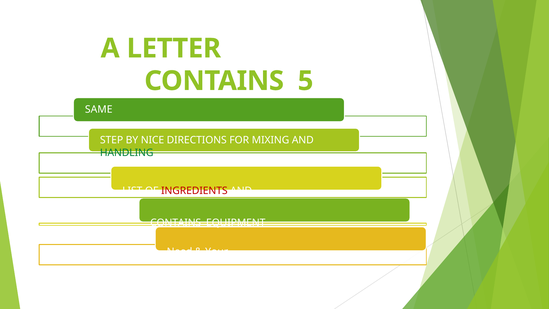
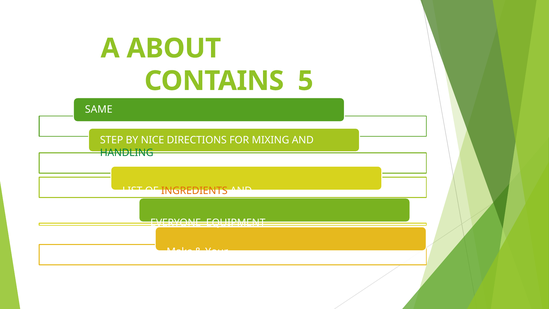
LETTER: LETTER -> ABOUT (174, 48)
INGREDIENTS colour: red -> orange (194, 191)
CONTAINS: CONTAINS -> EVERYONE (176, 222)
Need: Need -> Make (180, 252)
